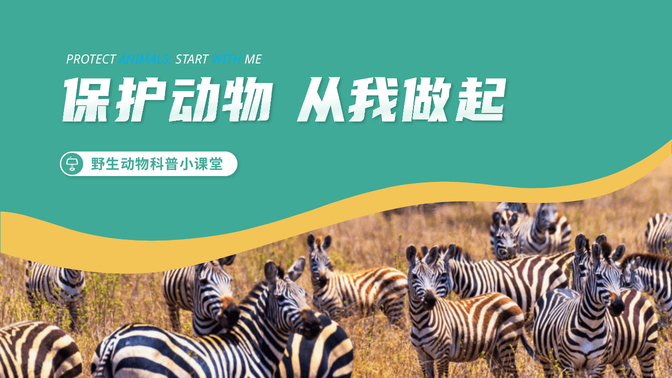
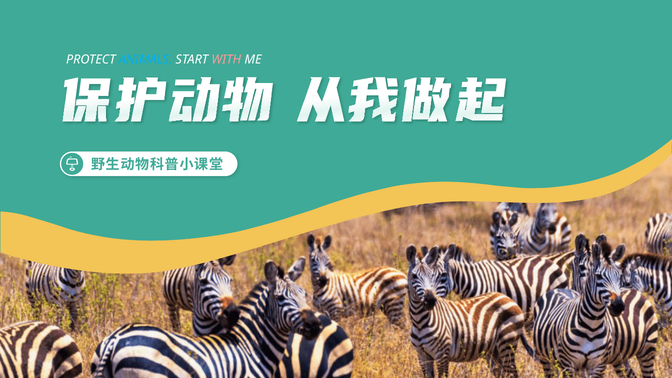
WITH colour: light blue -> pink (226, 60)
